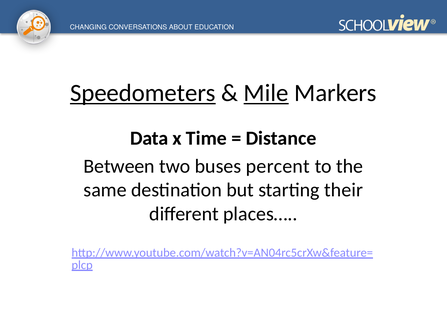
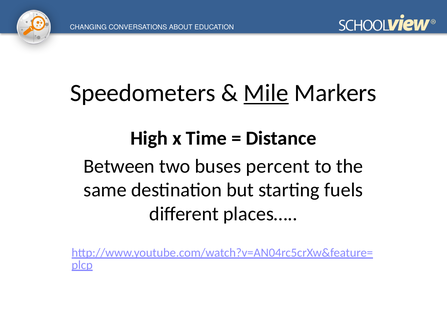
Speedometers underline: present -> none (143, 93)
Data: Data -> High (149, 138)
their: their -> fuels (344, 190)
